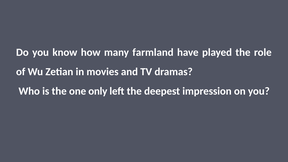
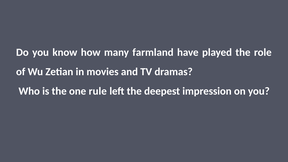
only: only -> rule (98, 91)
